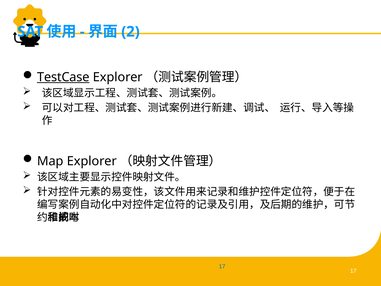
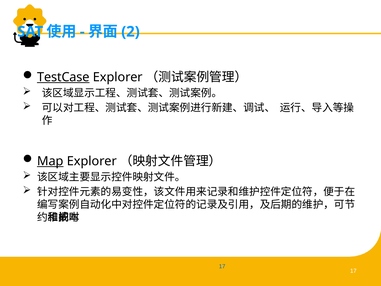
Map underline: none -> present (50, 161)
